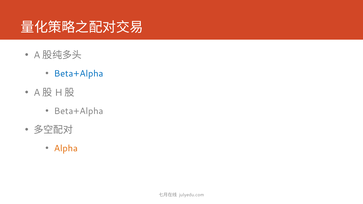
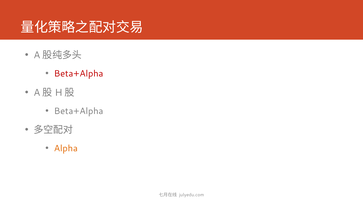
Beta+Alpha colour: blue -> red (79, 74)
